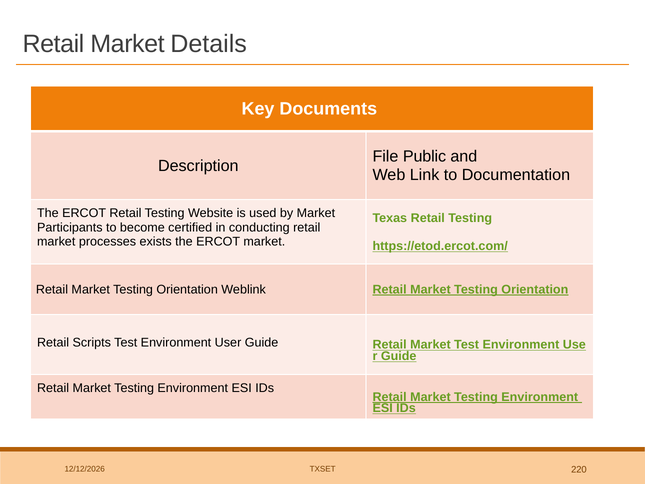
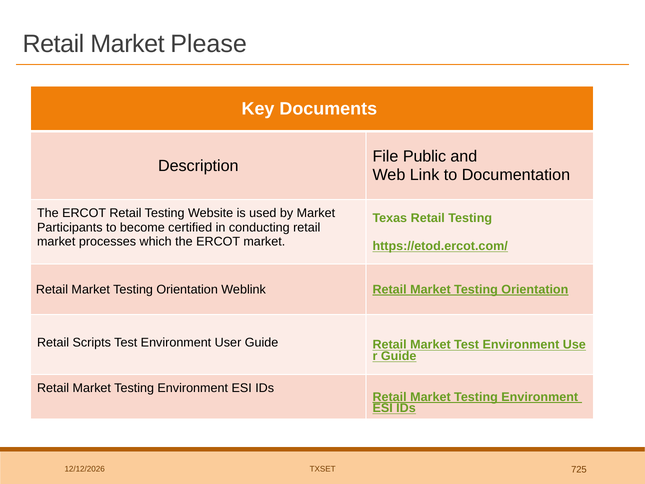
Details: Details -> Please (209, 44)
exists: exists -> which (156, 241)
220: 220 -> 725 (579, 469)
